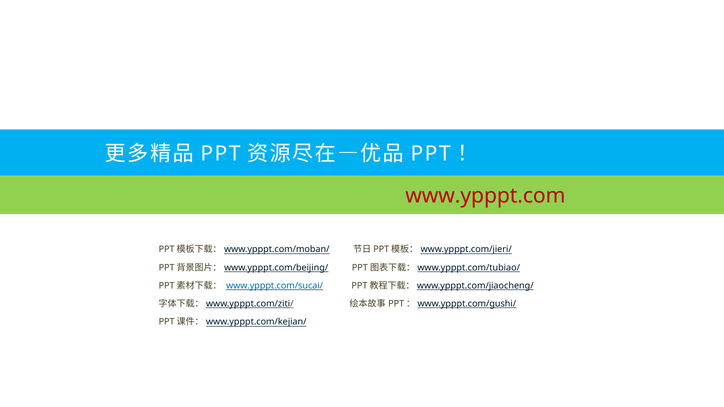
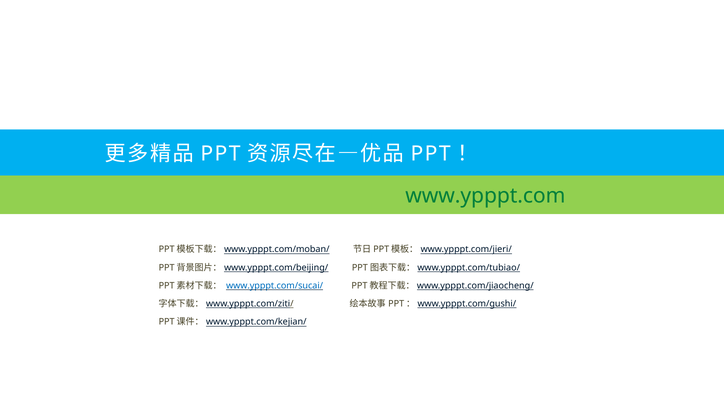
www.ypppt.com colour: red -> green (485, 196)
